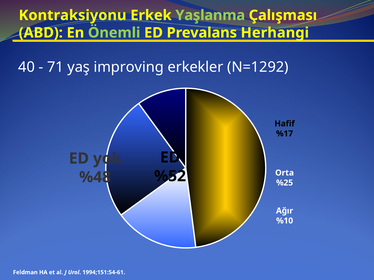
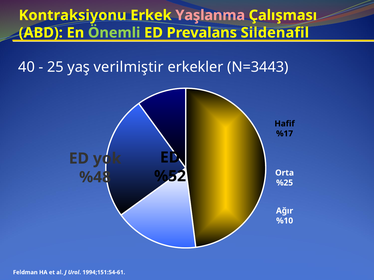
Yaşlanma colour: light green -> pink (210, 15)
Herhangi: Herhangi -> Sildenafil (275, 33)
71: 71 -> 25 (55, 67)
improving: improving -> verilmiştir (129, 67)
N=1292: N=1292 -> N=3443 (258, 67)
